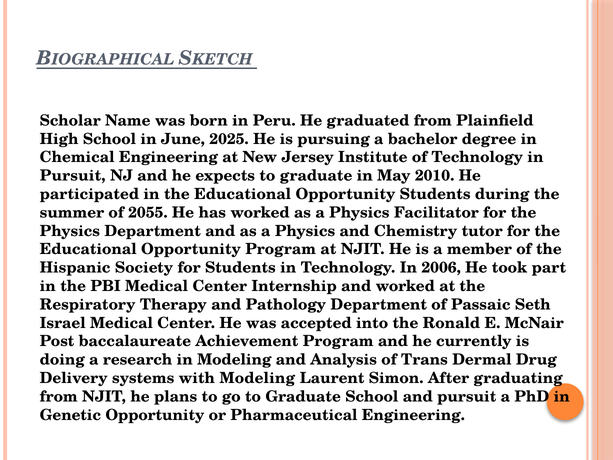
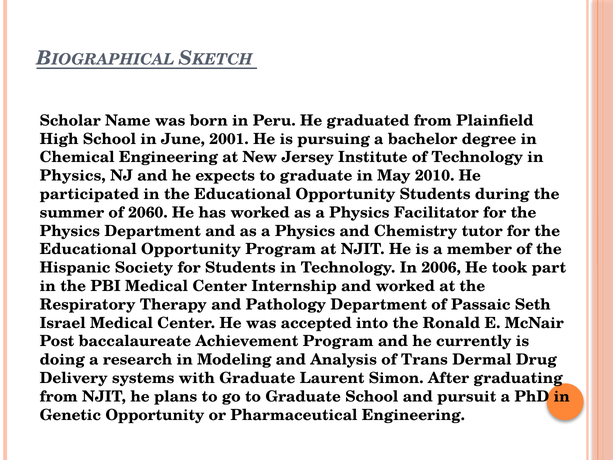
2025: 2025 -> 2001 (229, 139)
Pursuit: Pursuit -> Physics (73, 176)
2055: 2055 -> 2060 (148, 213)
with Modeling: Modeling -> Graduate (257, 378)
